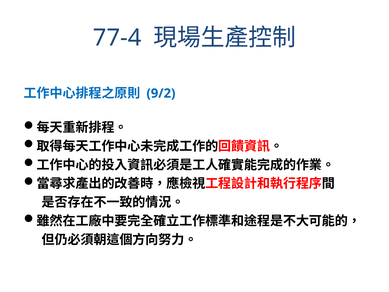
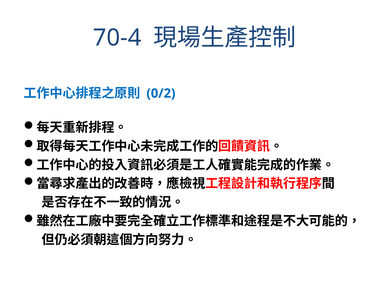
77-4: 77-4 -> 70-4 (117, 38)
9/2: 9/2 -> 0/2 (161, 93)
